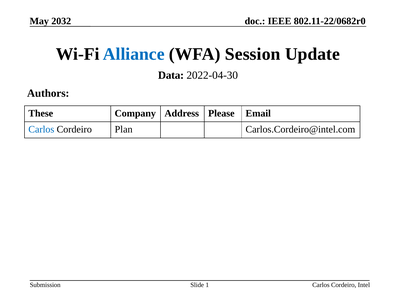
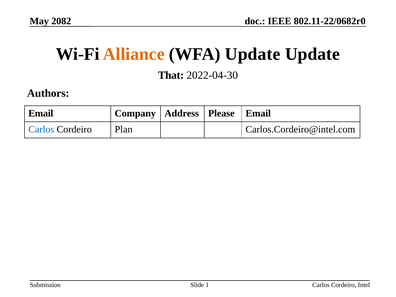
2032: 2032 -> 2082 (61, 21)
Alliance colour: blue -> orange (134, 54)
WFA Session: Session -> Update (253, 54)
Data: Data -> That (171, 75)
These: These -> Email (41, 113)
